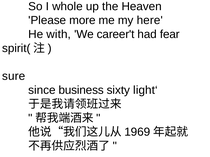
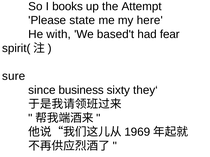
whole: whole -> books (68, 6)
Heaven: Heaven -> Attempt (142, 6)
more: more -> state (82, 20)
career't: career't -> based't (116, 34)
light‘: light‘ -> they‘ (145, 90)
